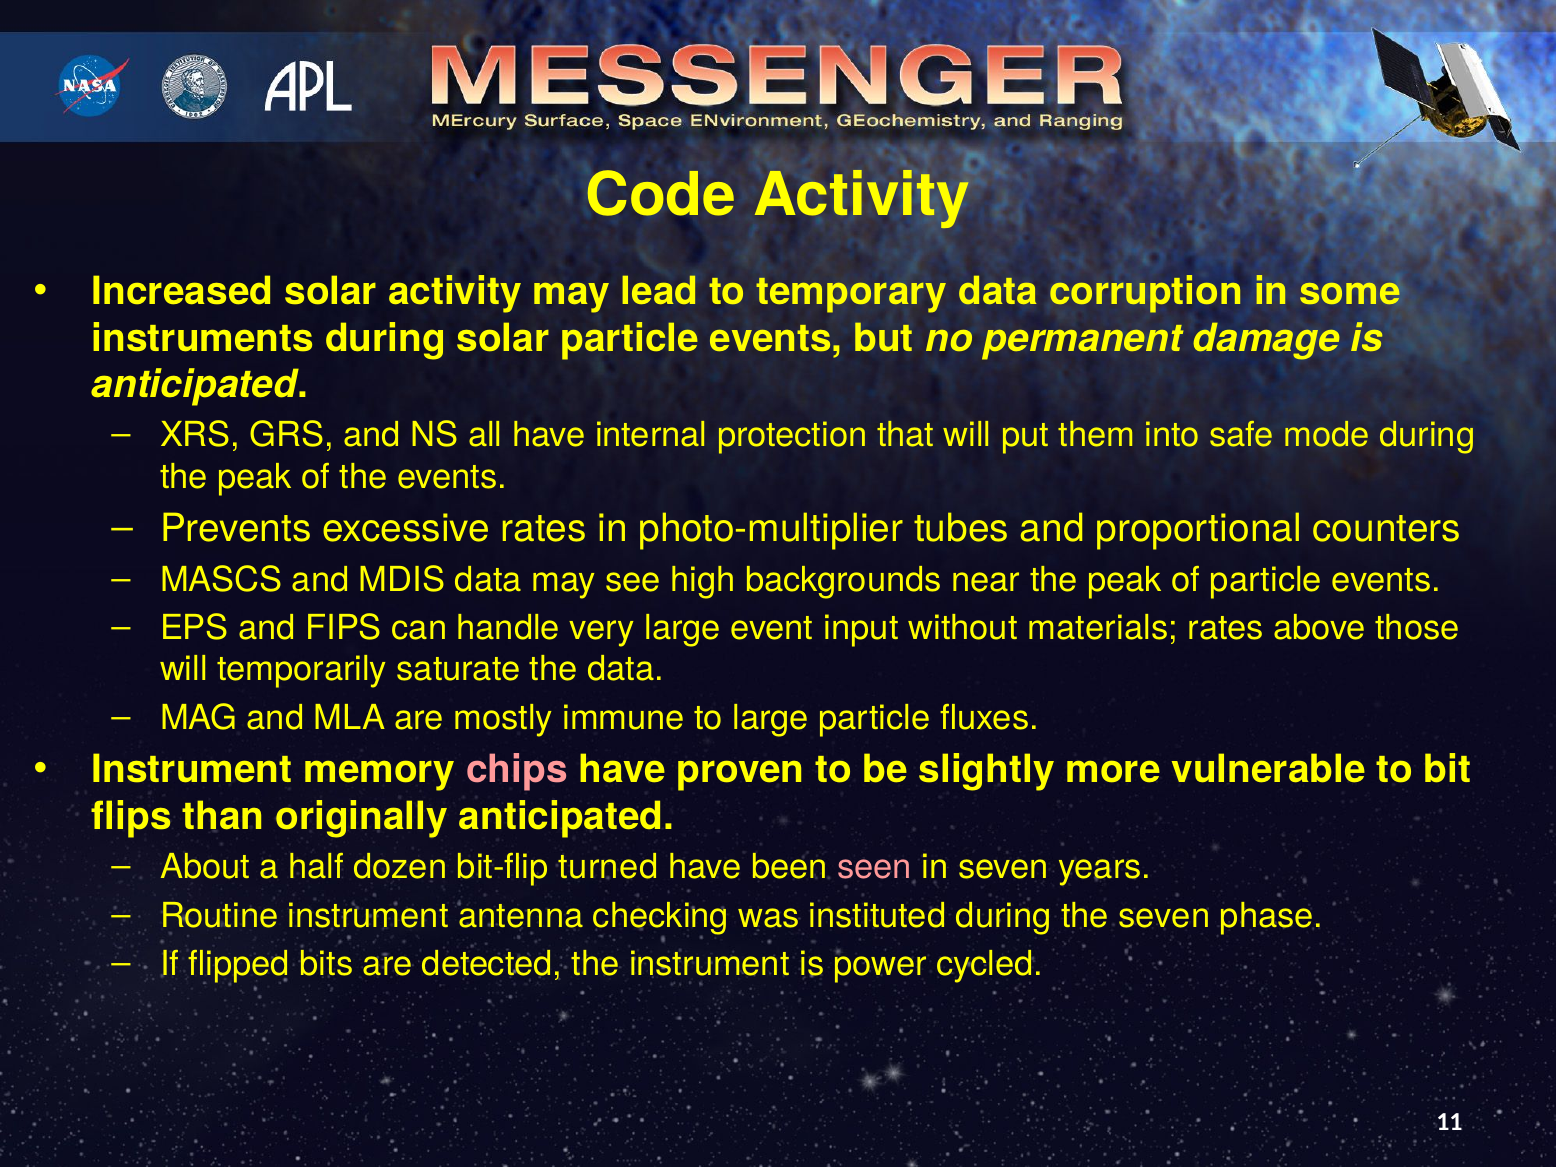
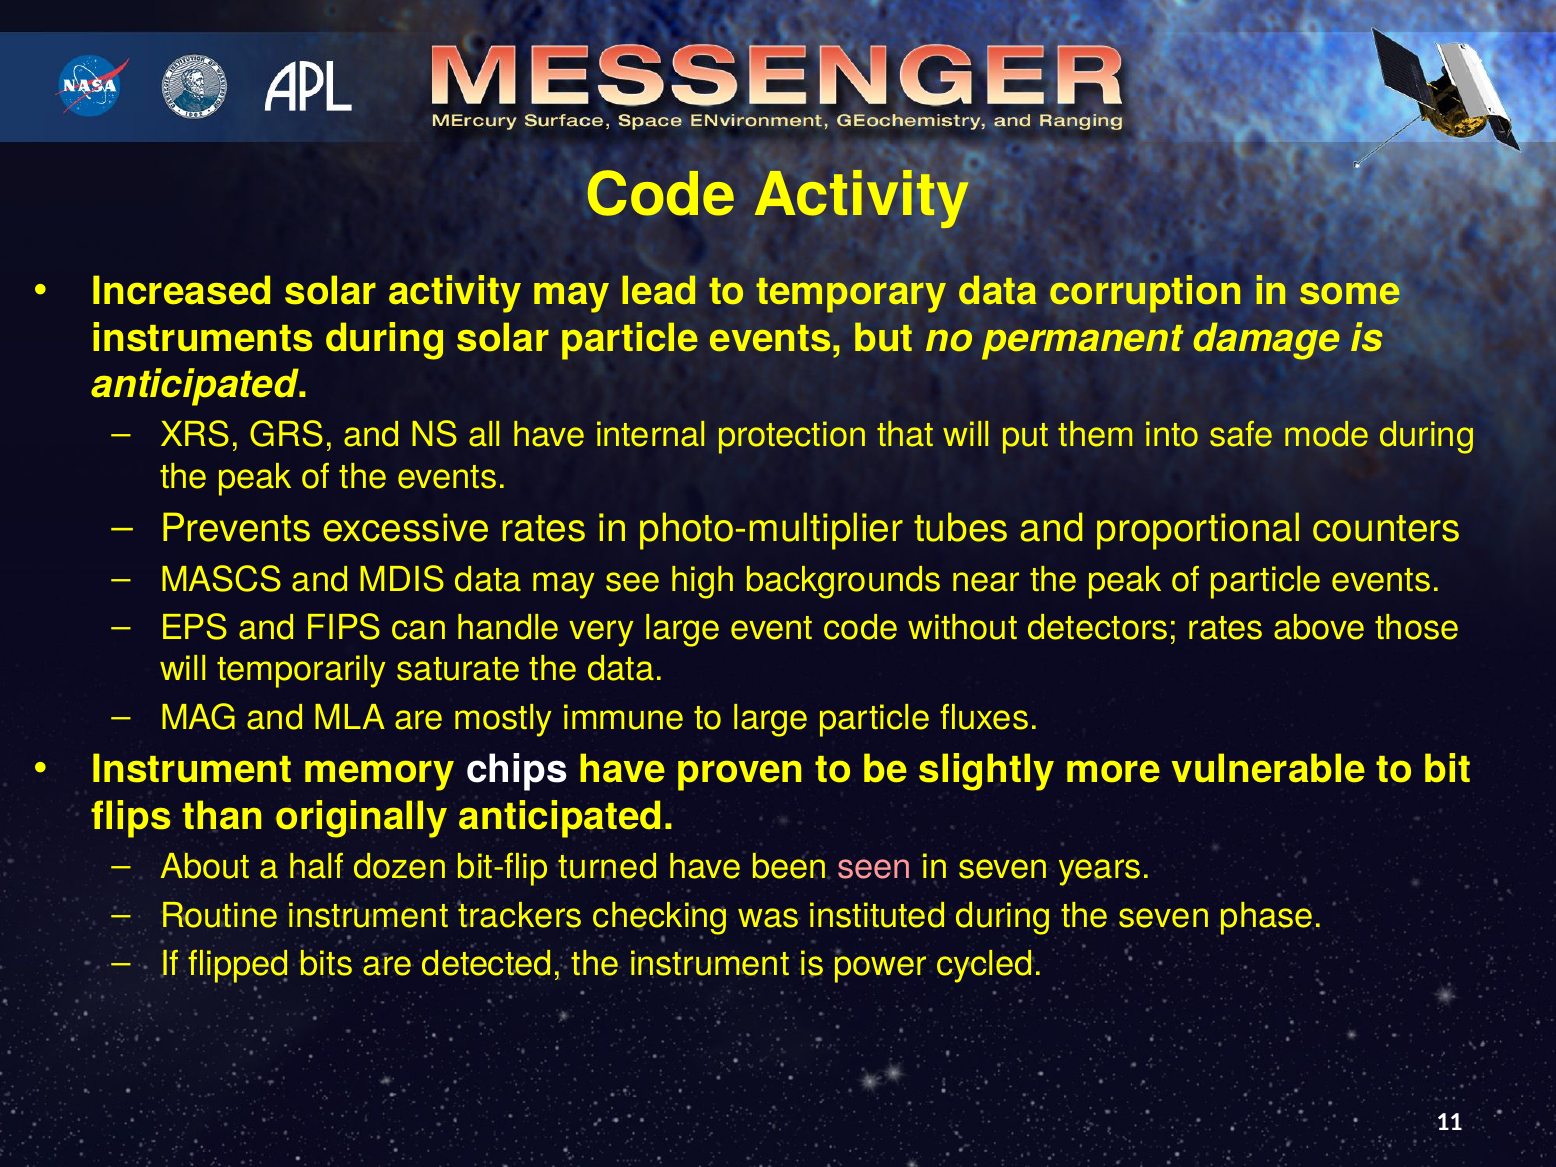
event input: input -> code (861, 628)
materials: materials -> detectors (1103, 628)
chips colour: pink -> white (517, 770)
antenna: antenna -> trackers (521, 916)
